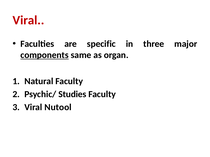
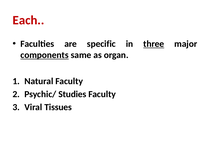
Viral: Viral -> Each (28, 20)
three underline: none -> present (154, 44)
Nutool: Nutool -> Tissues (58, 108)
